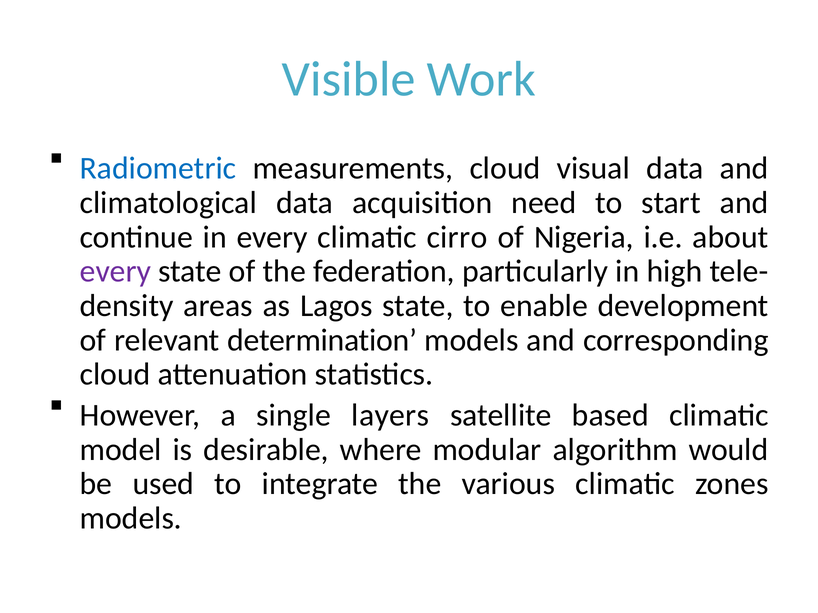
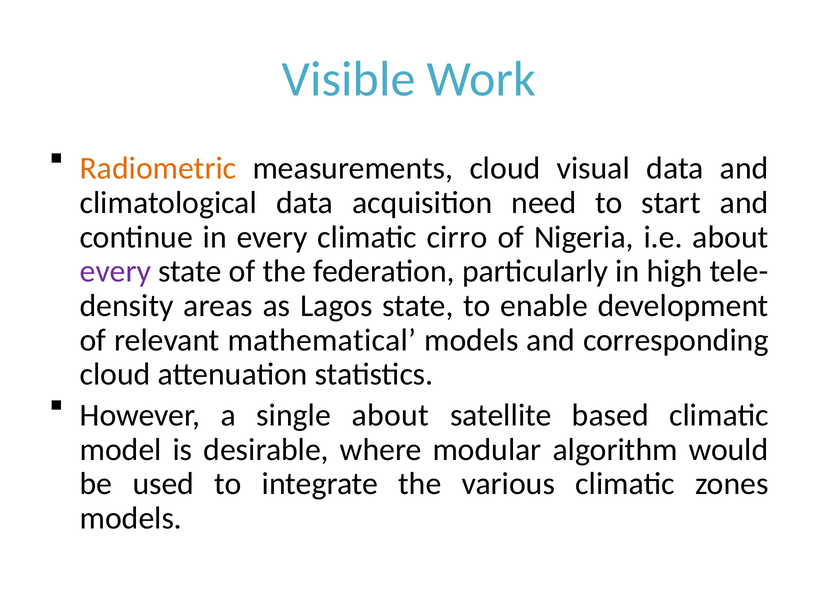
Radiometric colour: blue -> orange (158, 169)
determination: determination -> mathematical (322, 340)
single layers: layers -> about (390, 416)
